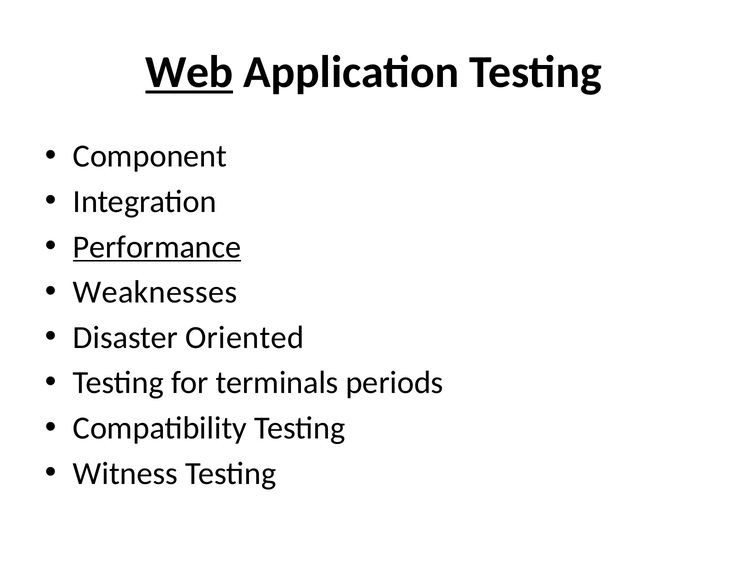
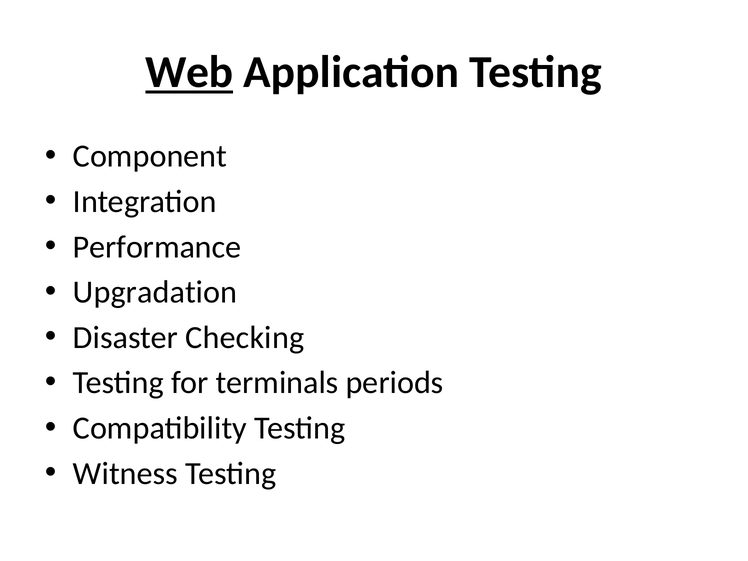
Performance underline: present -> none (157, 247)
Weaknesses: Weaknesses -> Upgradation (155, 292)
Oriented: Oriented -> Checking (245, 338)
